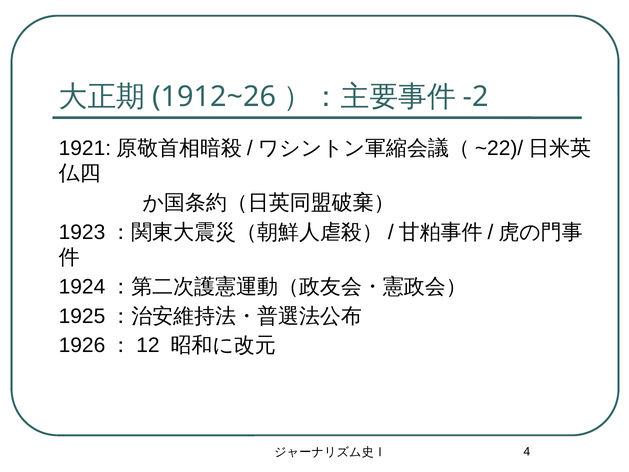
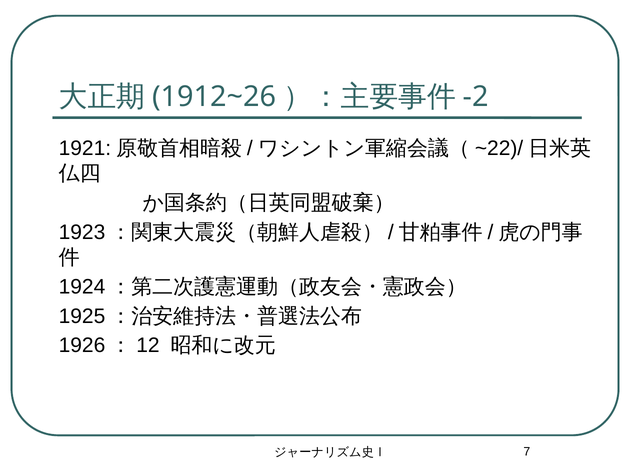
4: 4 -> 7 (527, 452)
